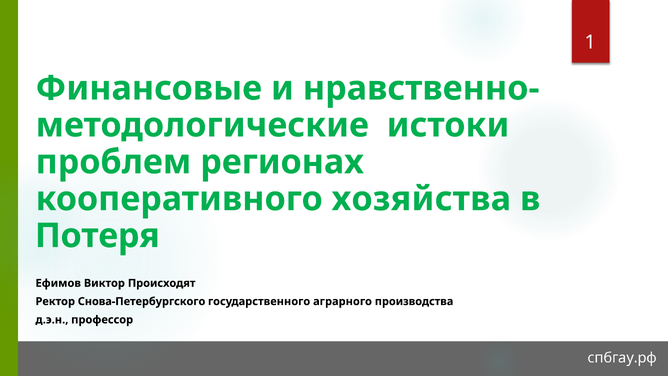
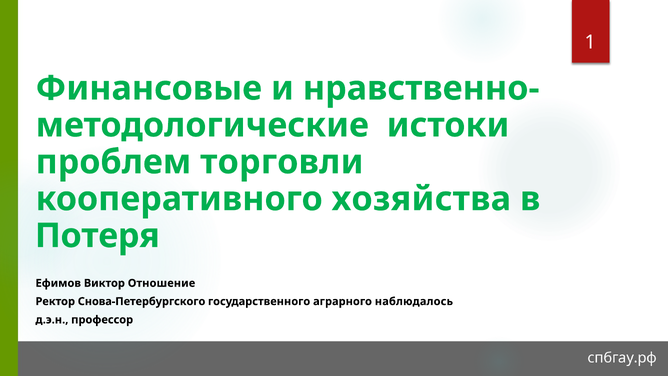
регионах: регионах -> торговли (282, 162)
Происходят: Происходят -> Отношение (162, 283)
производства: производства -> наблюдалось (414, 301)
